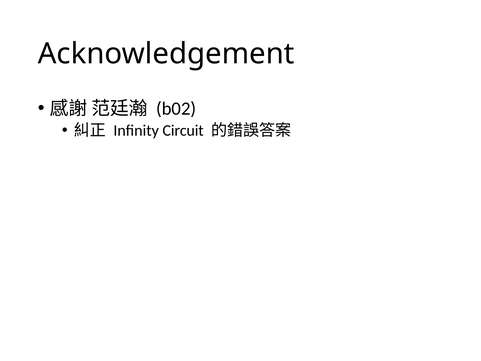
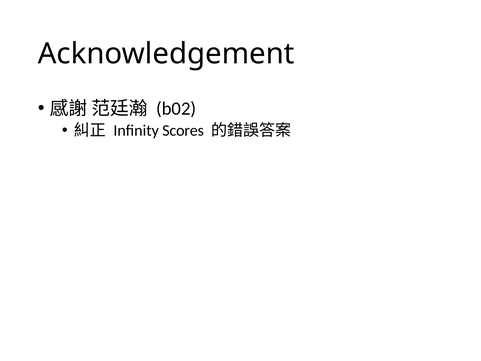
Circuit: Circuit -> Scores (183, 131)
